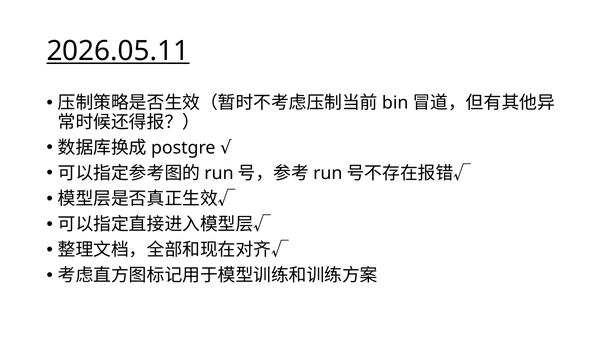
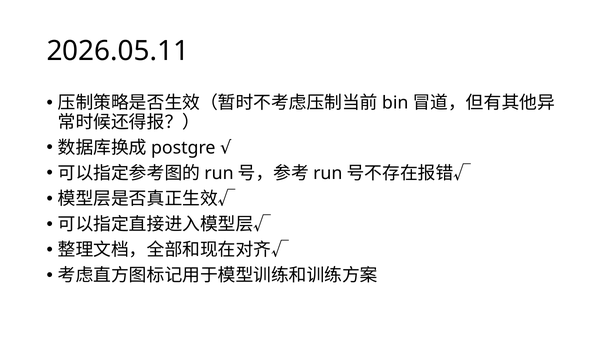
2026.05.11 underline: present -> none (118, 51)
